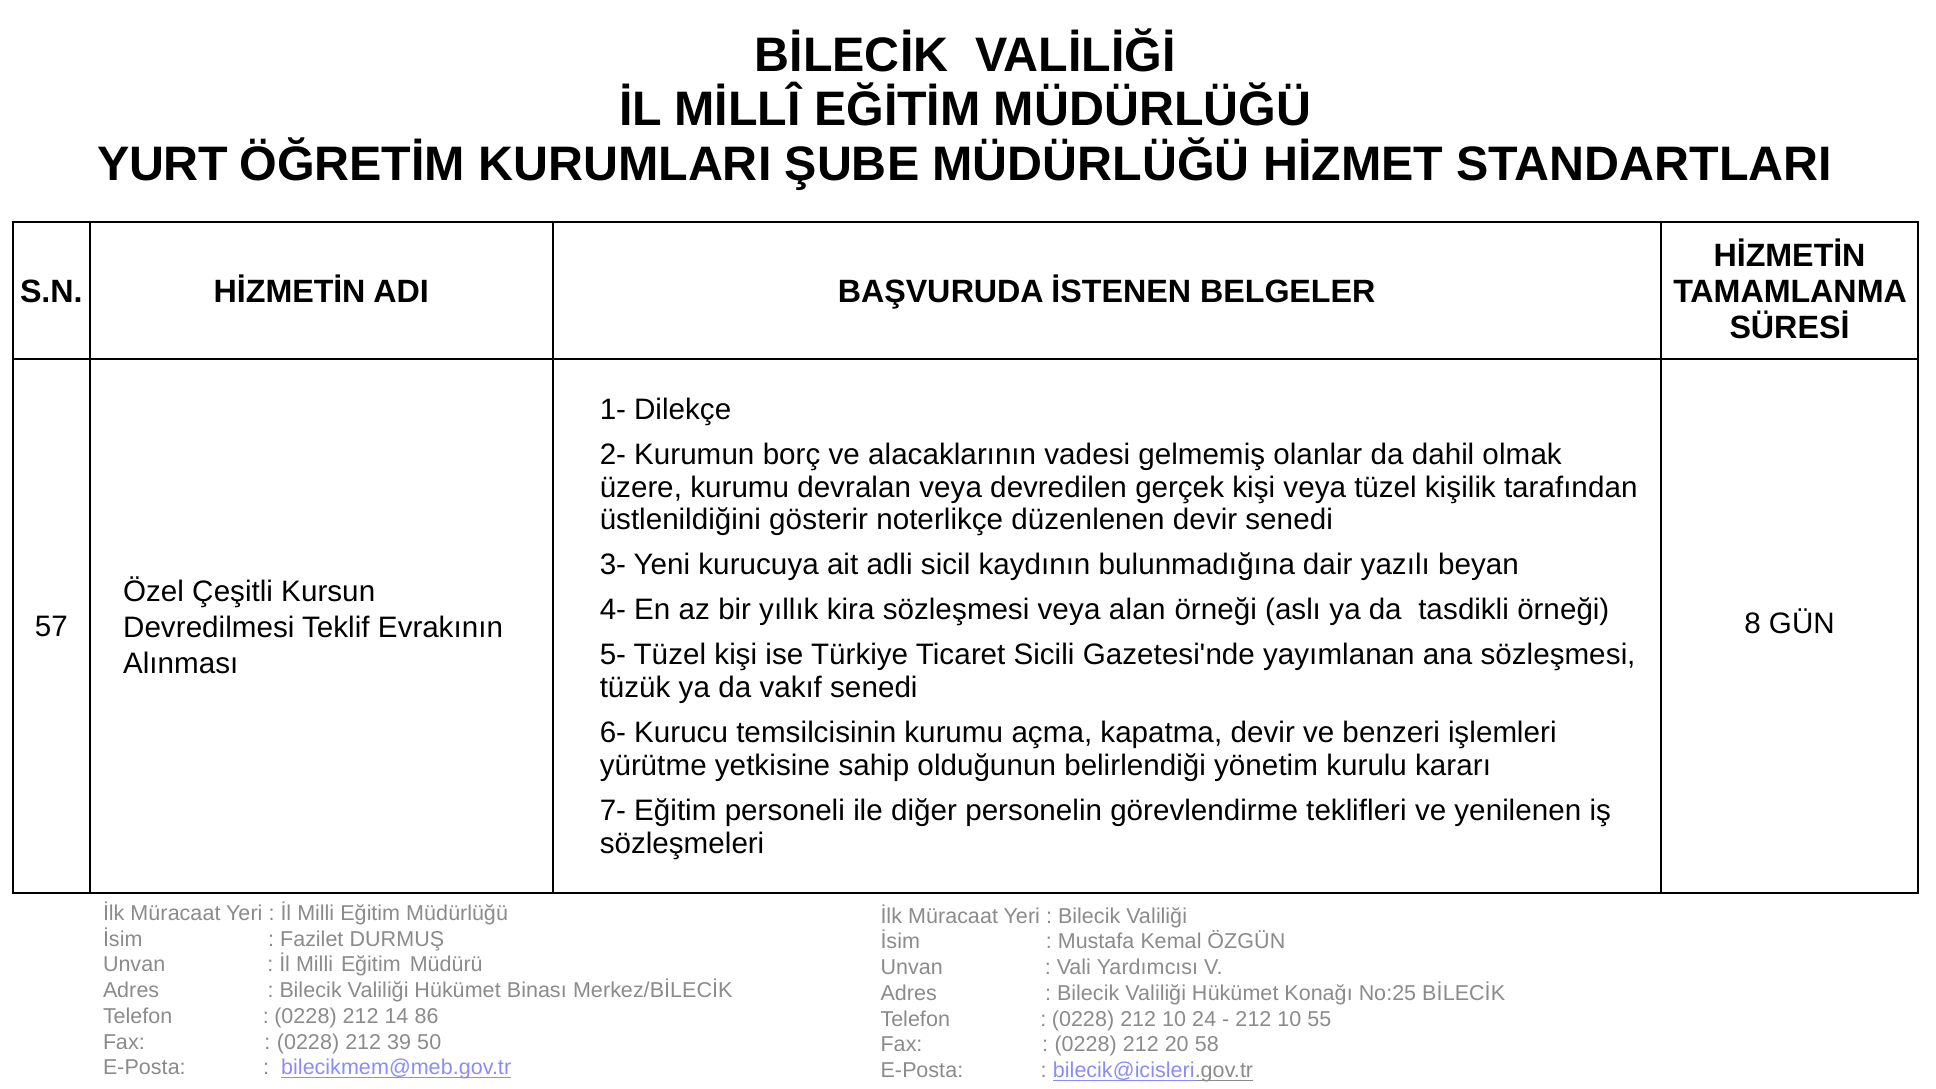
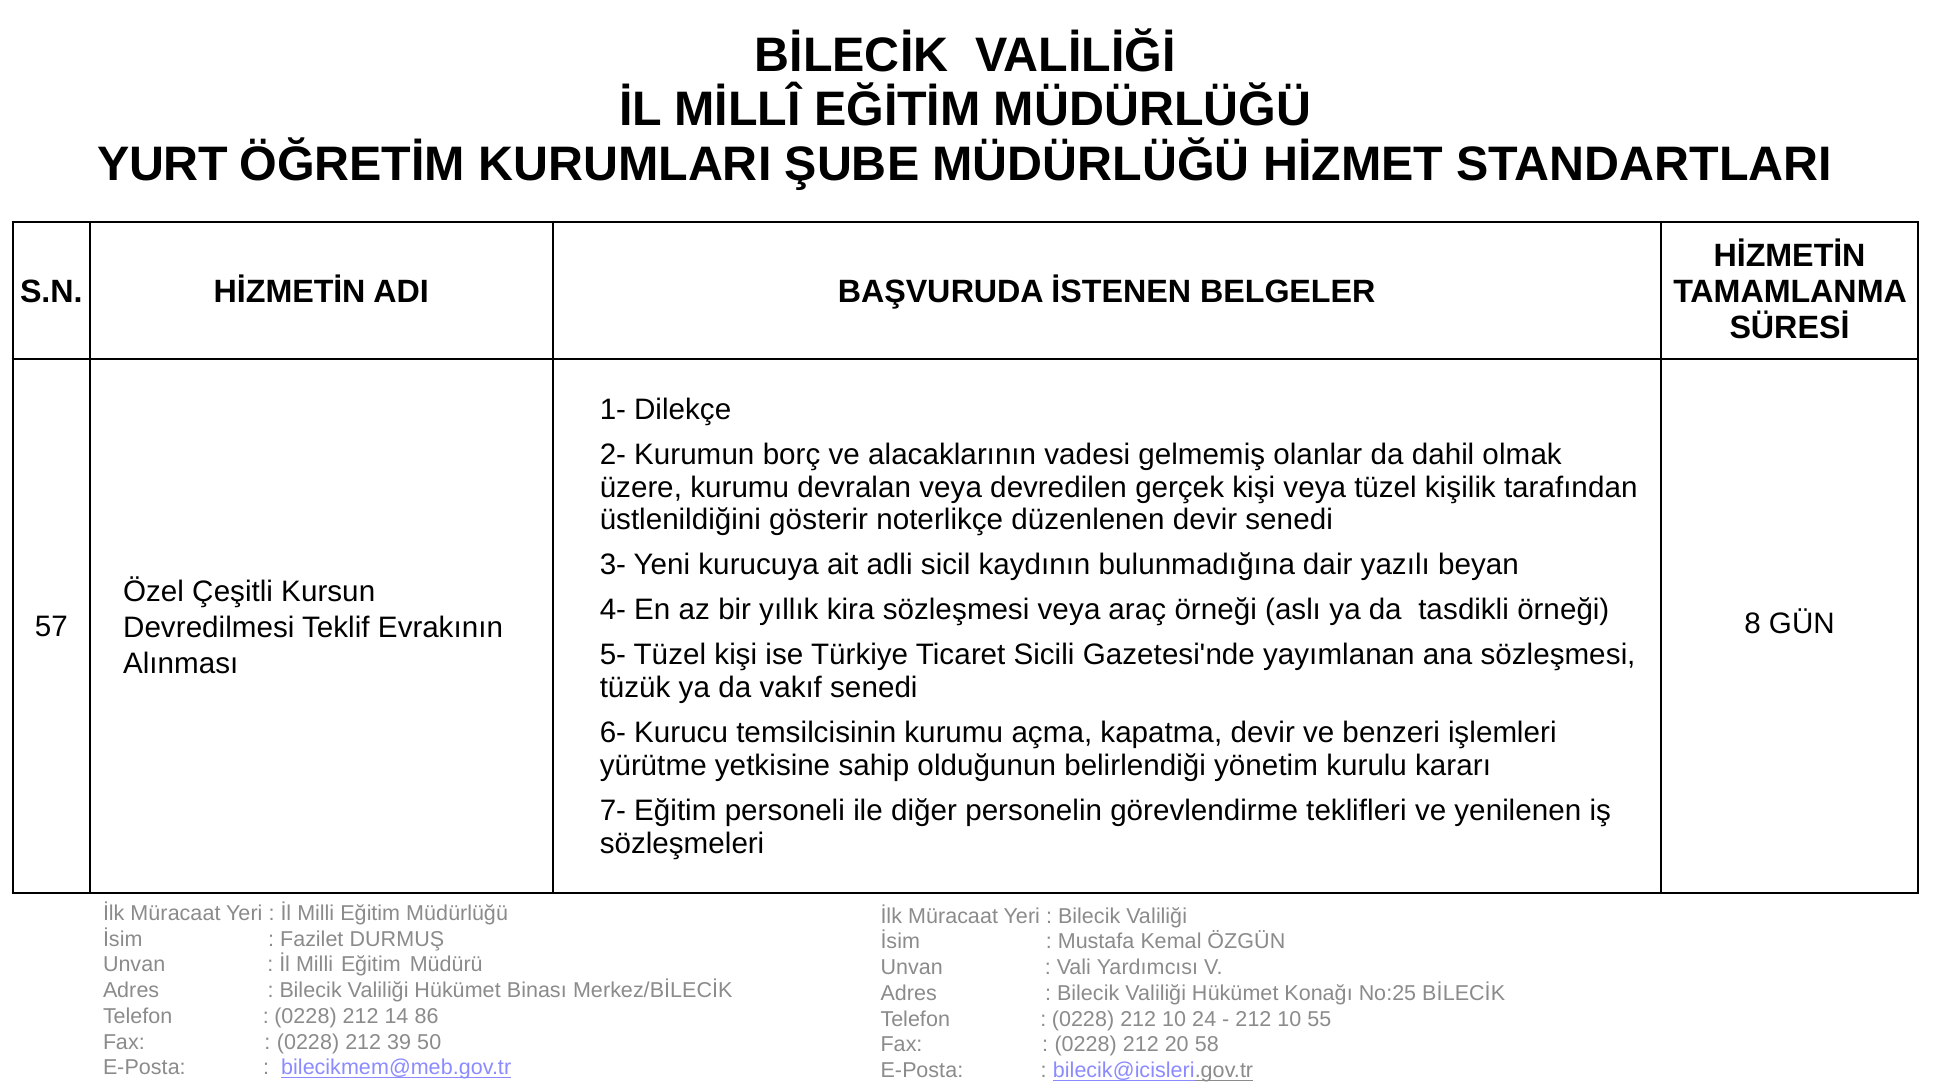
alan: alan -> araç (1137, 610)
